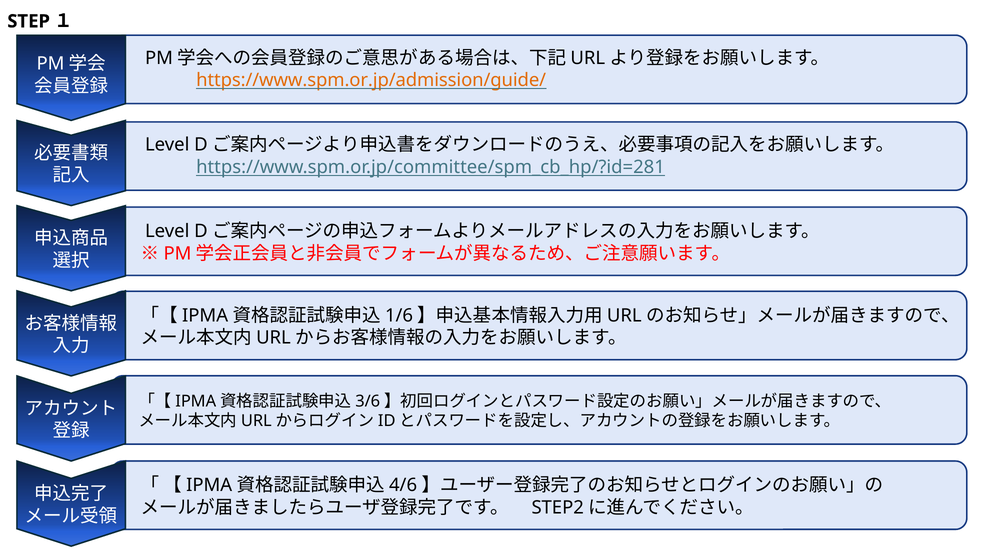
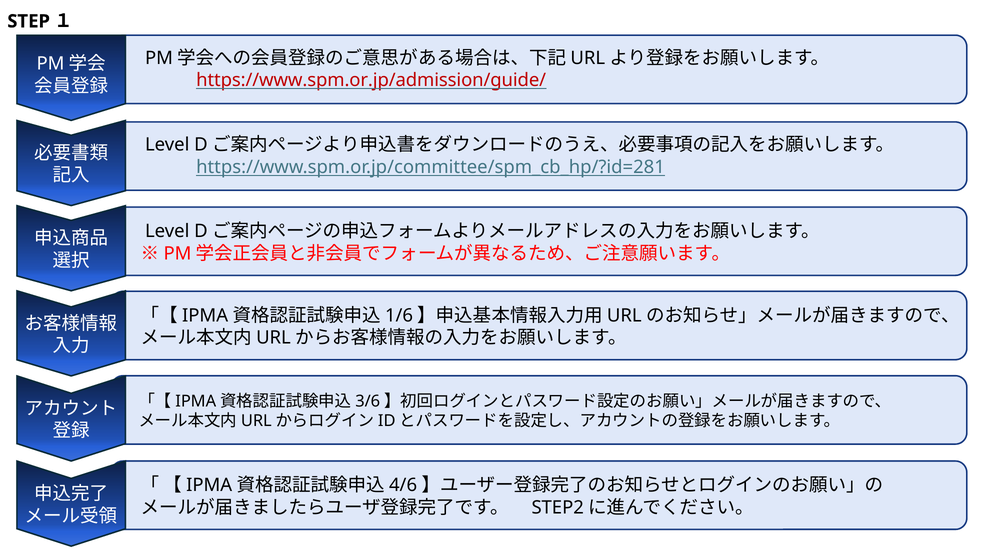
https://www.spm.or.jp/admission/guide/ colour: orange -> red (371, 80)
